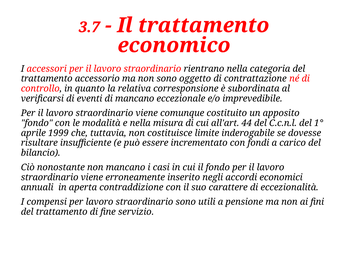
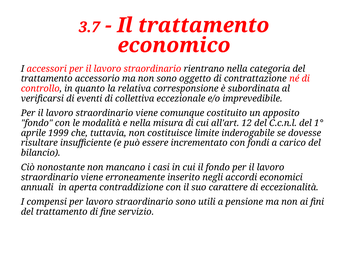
di mancano: mancano -> collettiva (135, 99)
44: 44 -> 12 (247, 123)
